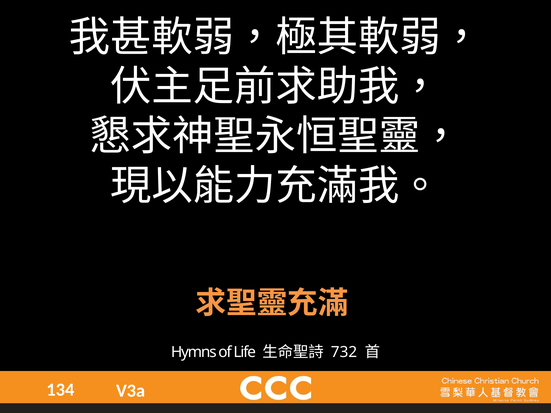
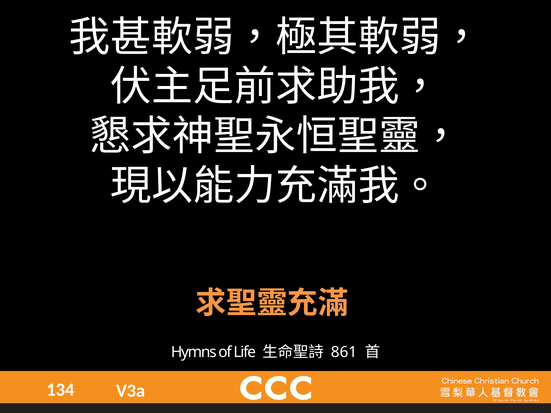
732: 732 -> 861 (344, 352)
